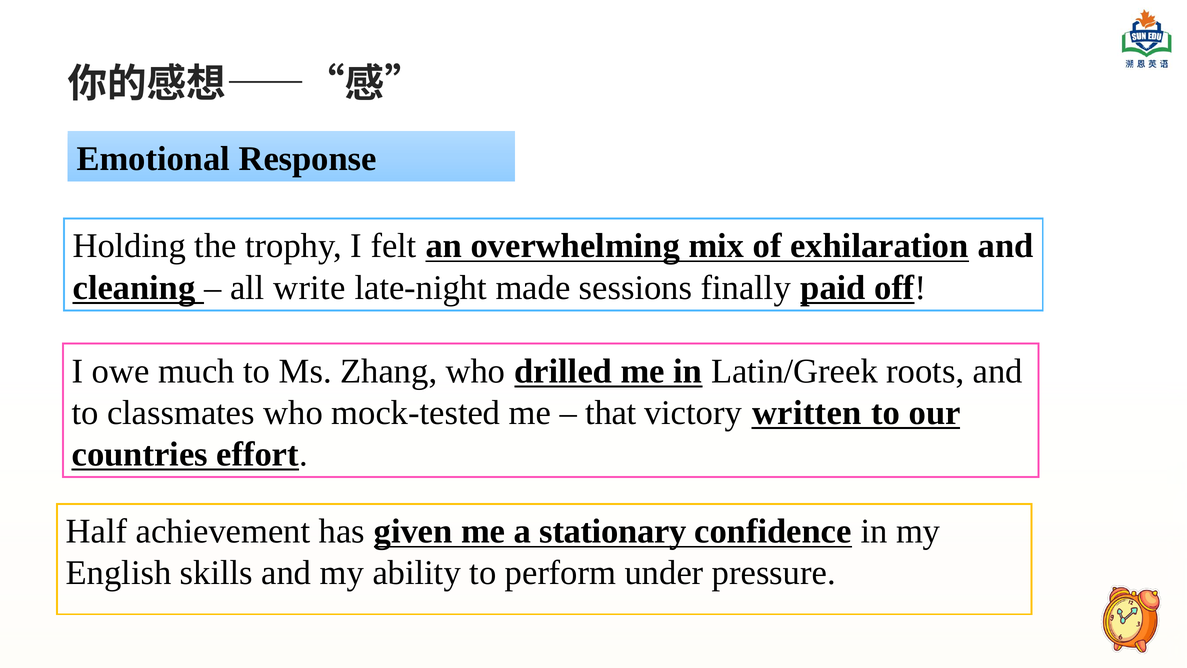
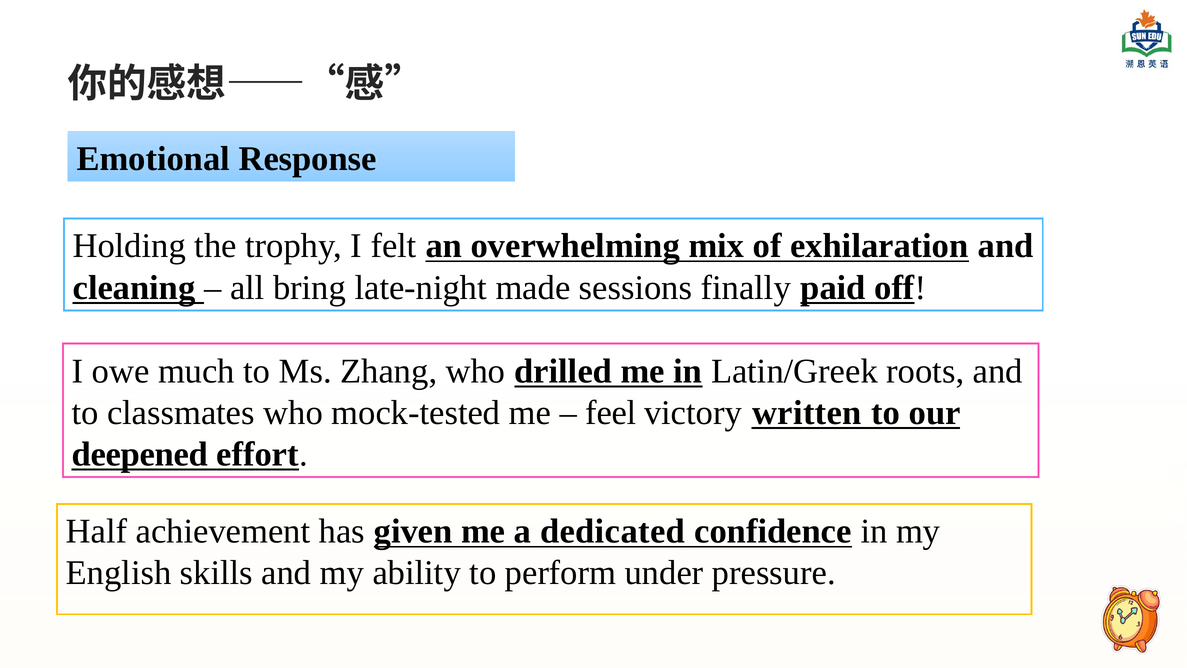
write: write -> bring (310, 287)
that: that -> feel (611, 413)
countries: countries -> deepened (140, 454)
stationary: stationary -> dedicated (613, 531)
